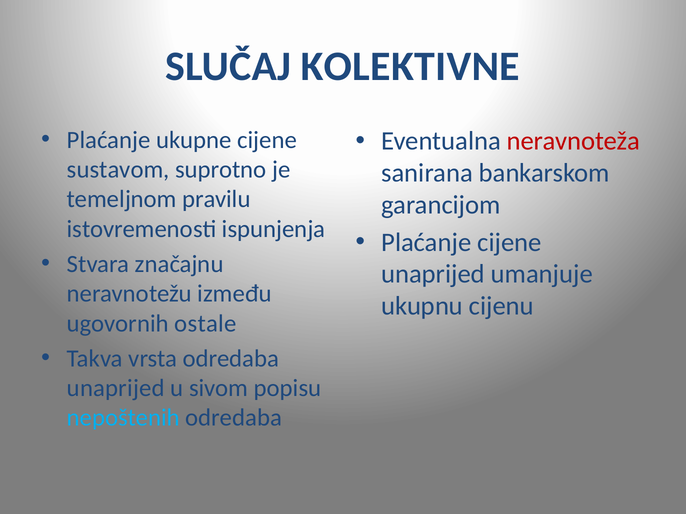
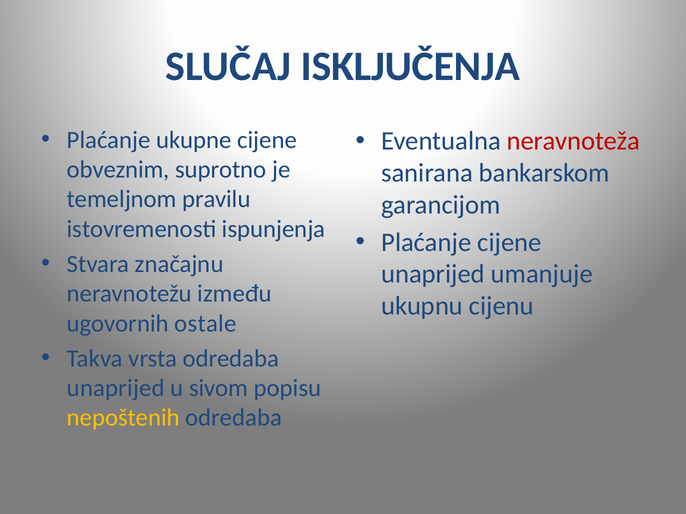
KOLEKTIVNE: KOLEKTIVNE -> ISKLJUČENJA (411, 66)
sustavom: sustavom -> obveznim (118, 170)
nepoštenih colour: light blue -> yellow (123, 418)
